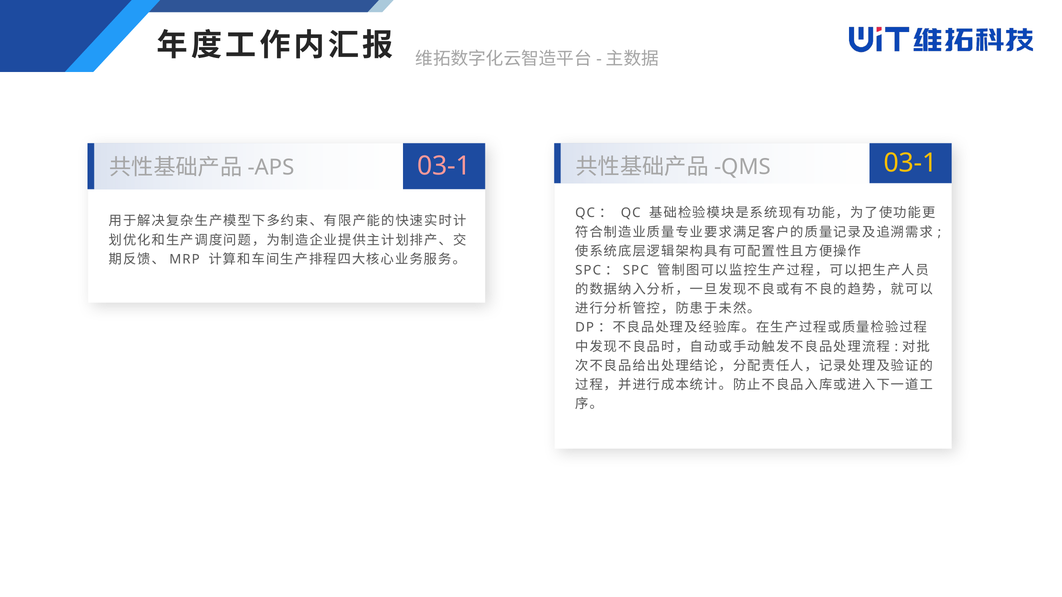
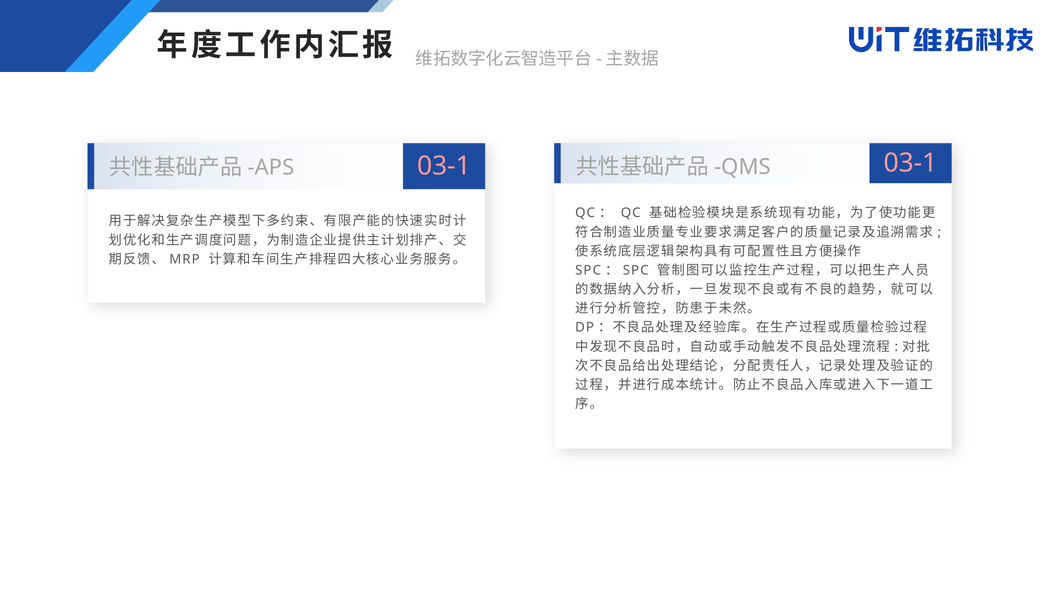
03-1 colour: yellow -> pink (911, 163)
